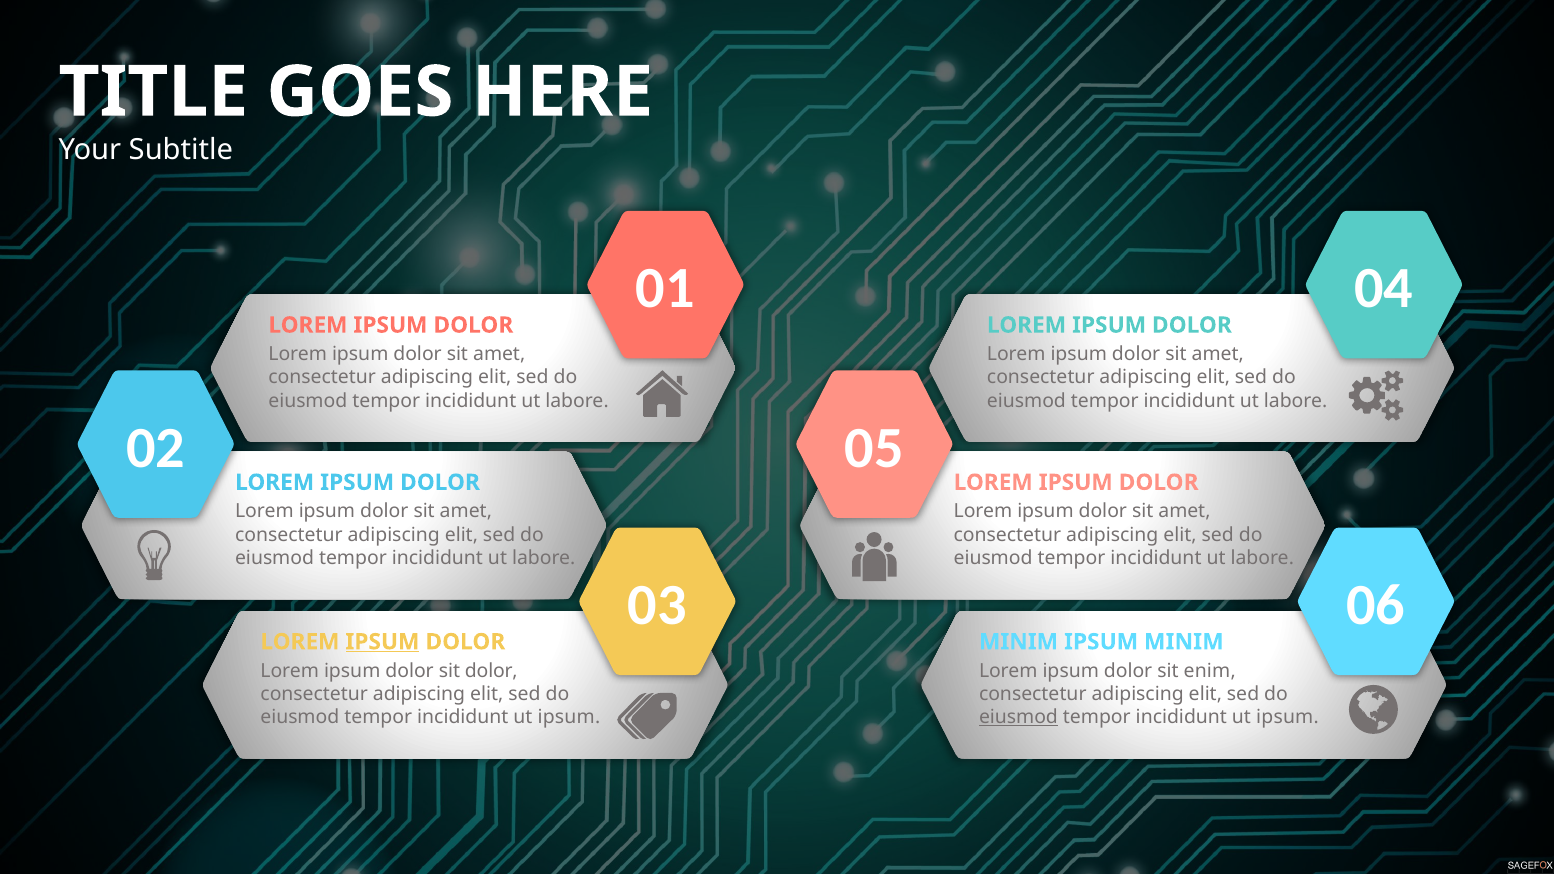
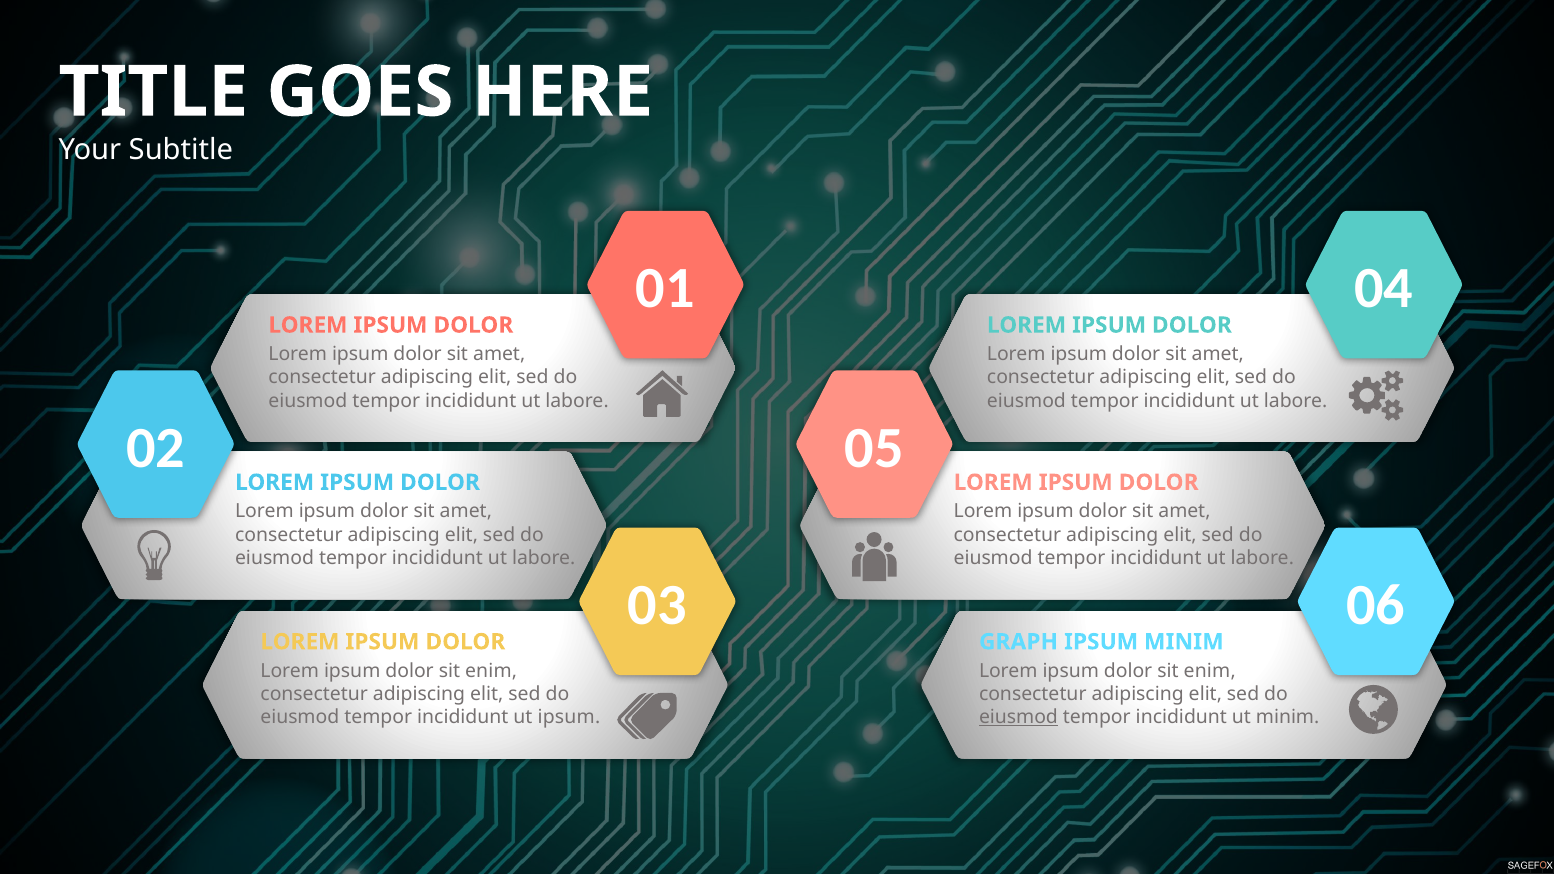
IPSUM underline: present -> none (382, 642)
MINIM: MINIM -> GRAPH (1018, 642)
dolor: dolor -> enim (491, 671)
ipsum: ipsum -> minim (1288, 717)
